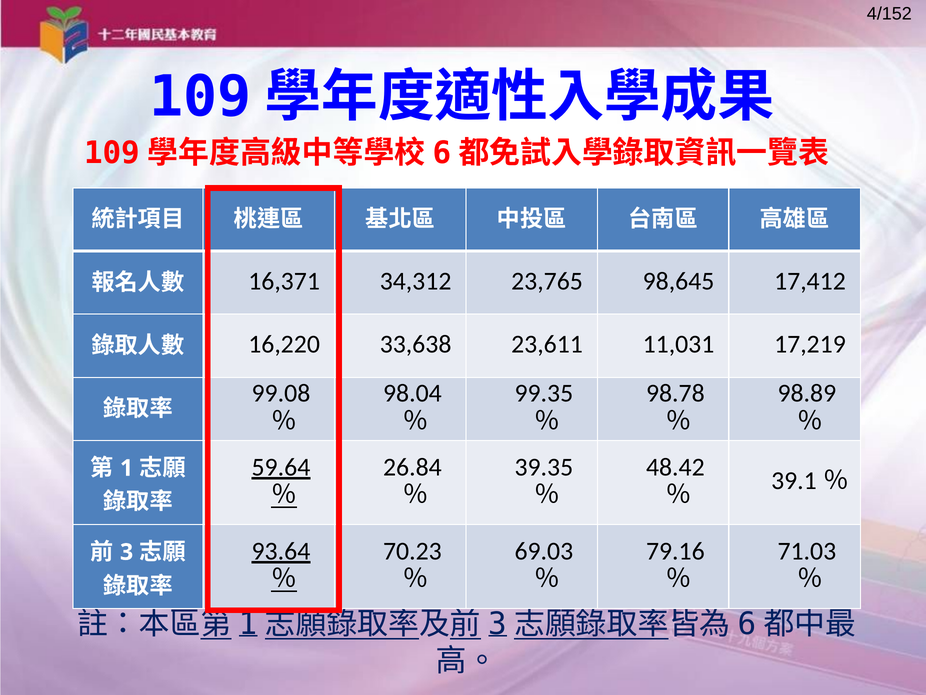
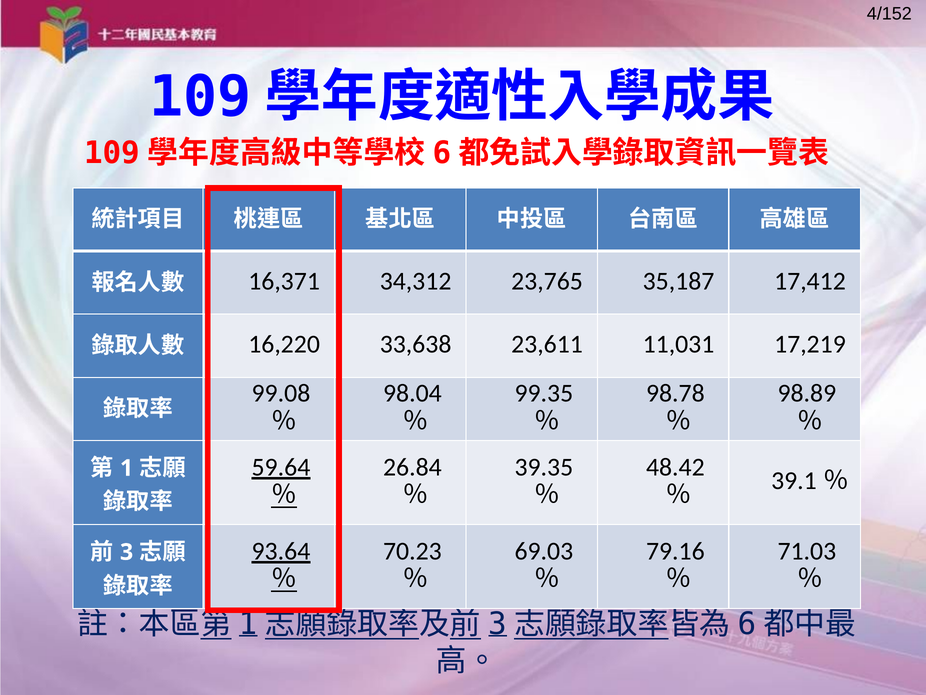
98,645: 98,645 -> 35,187 (679, 281)
